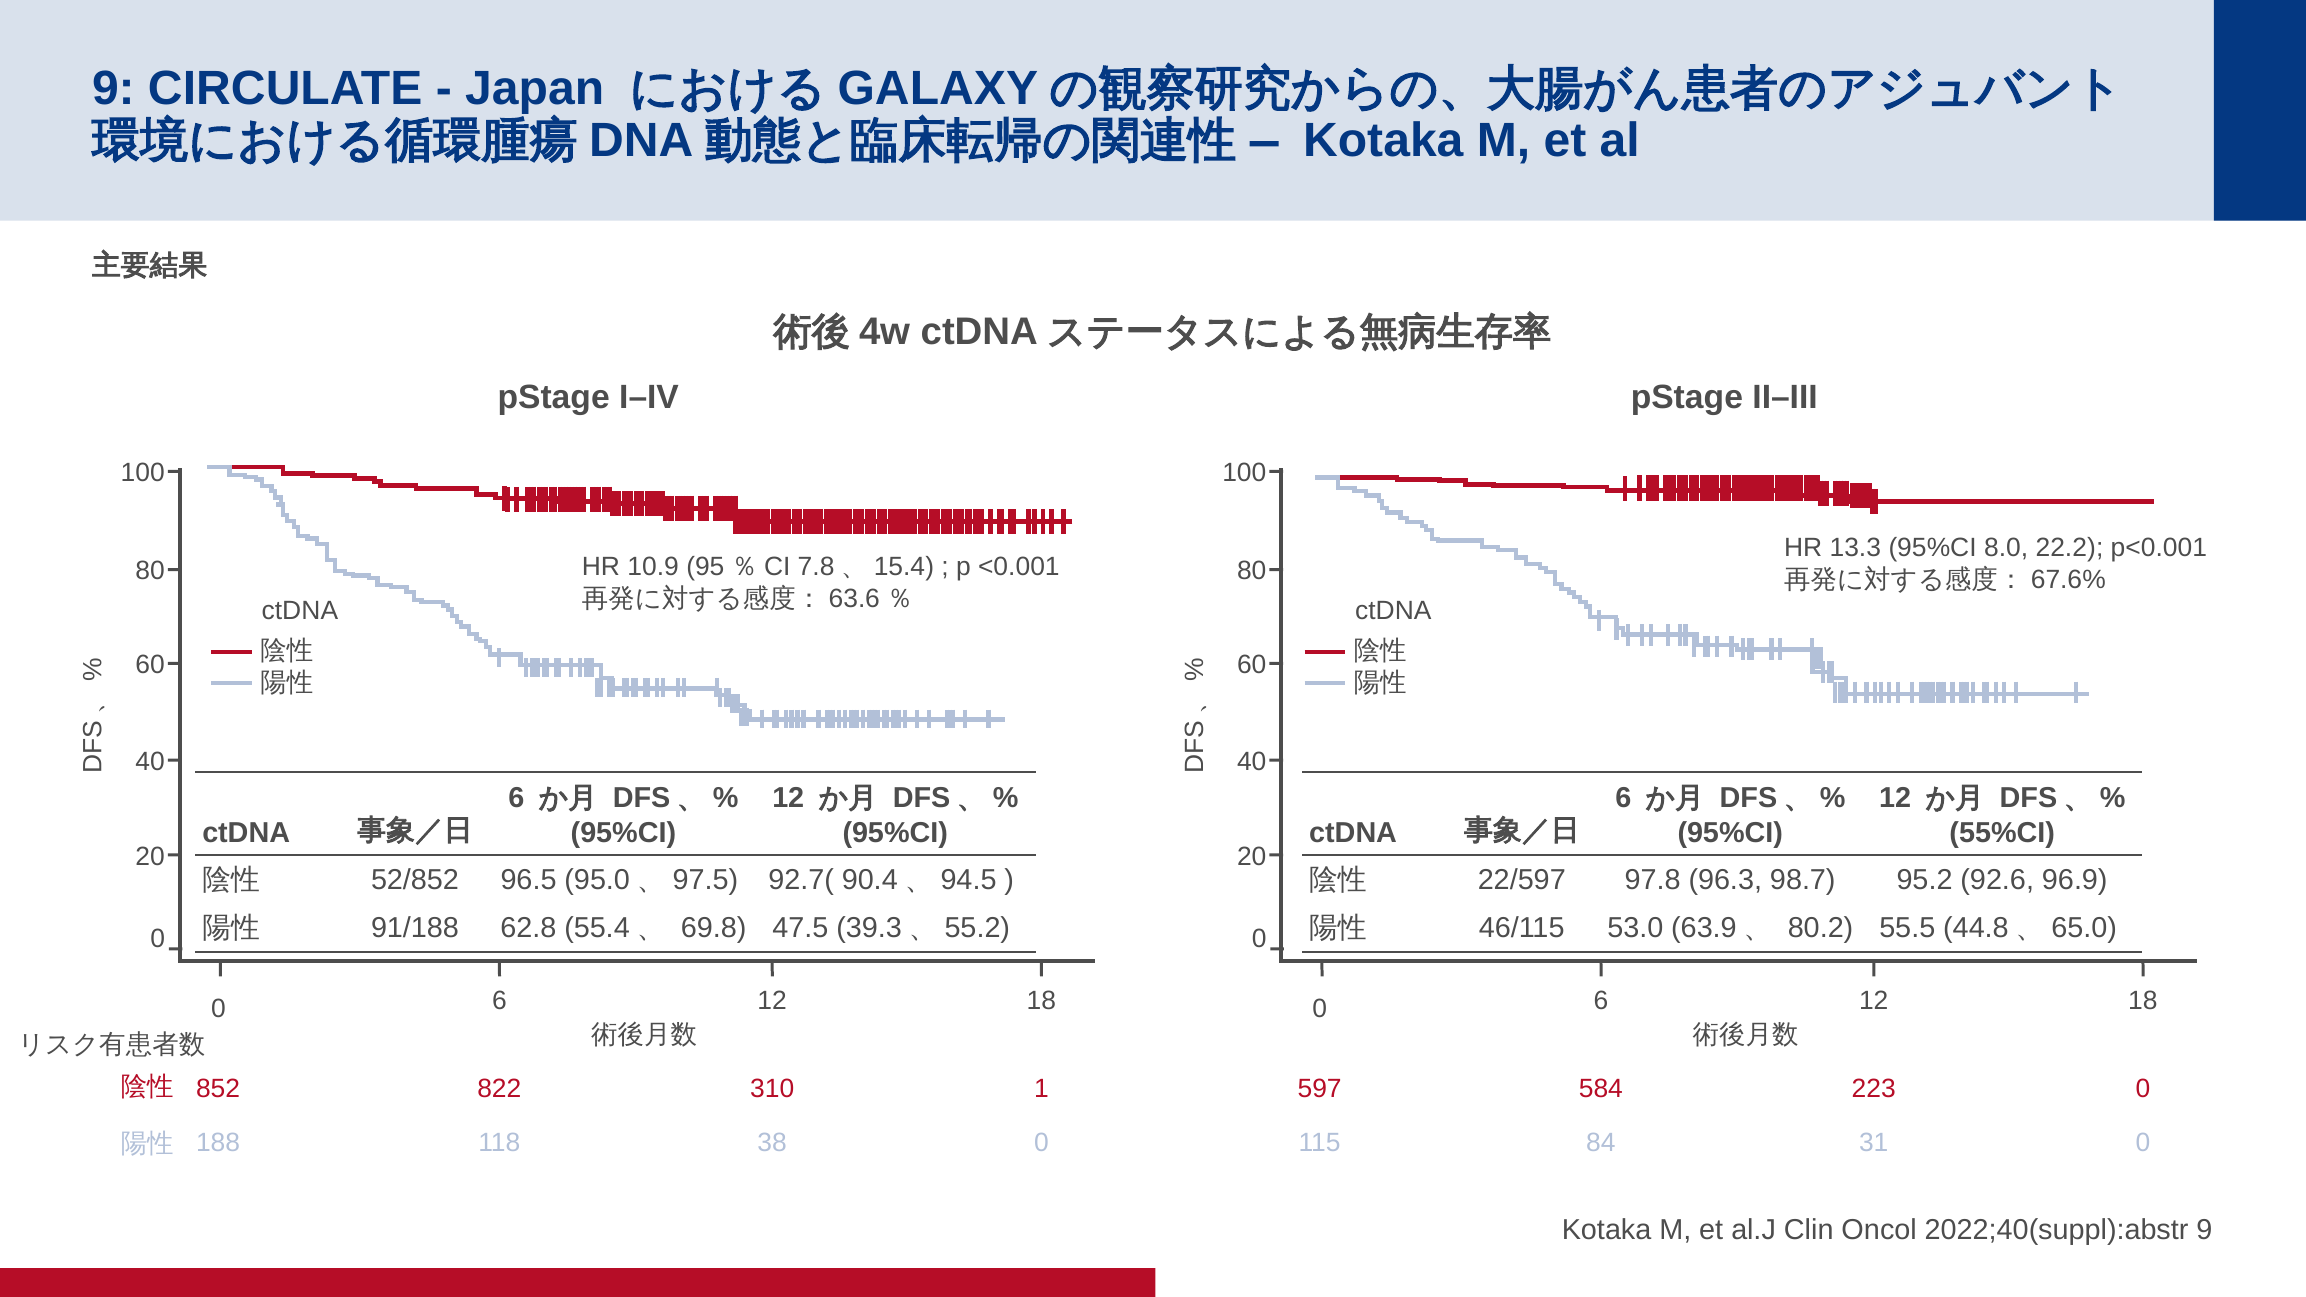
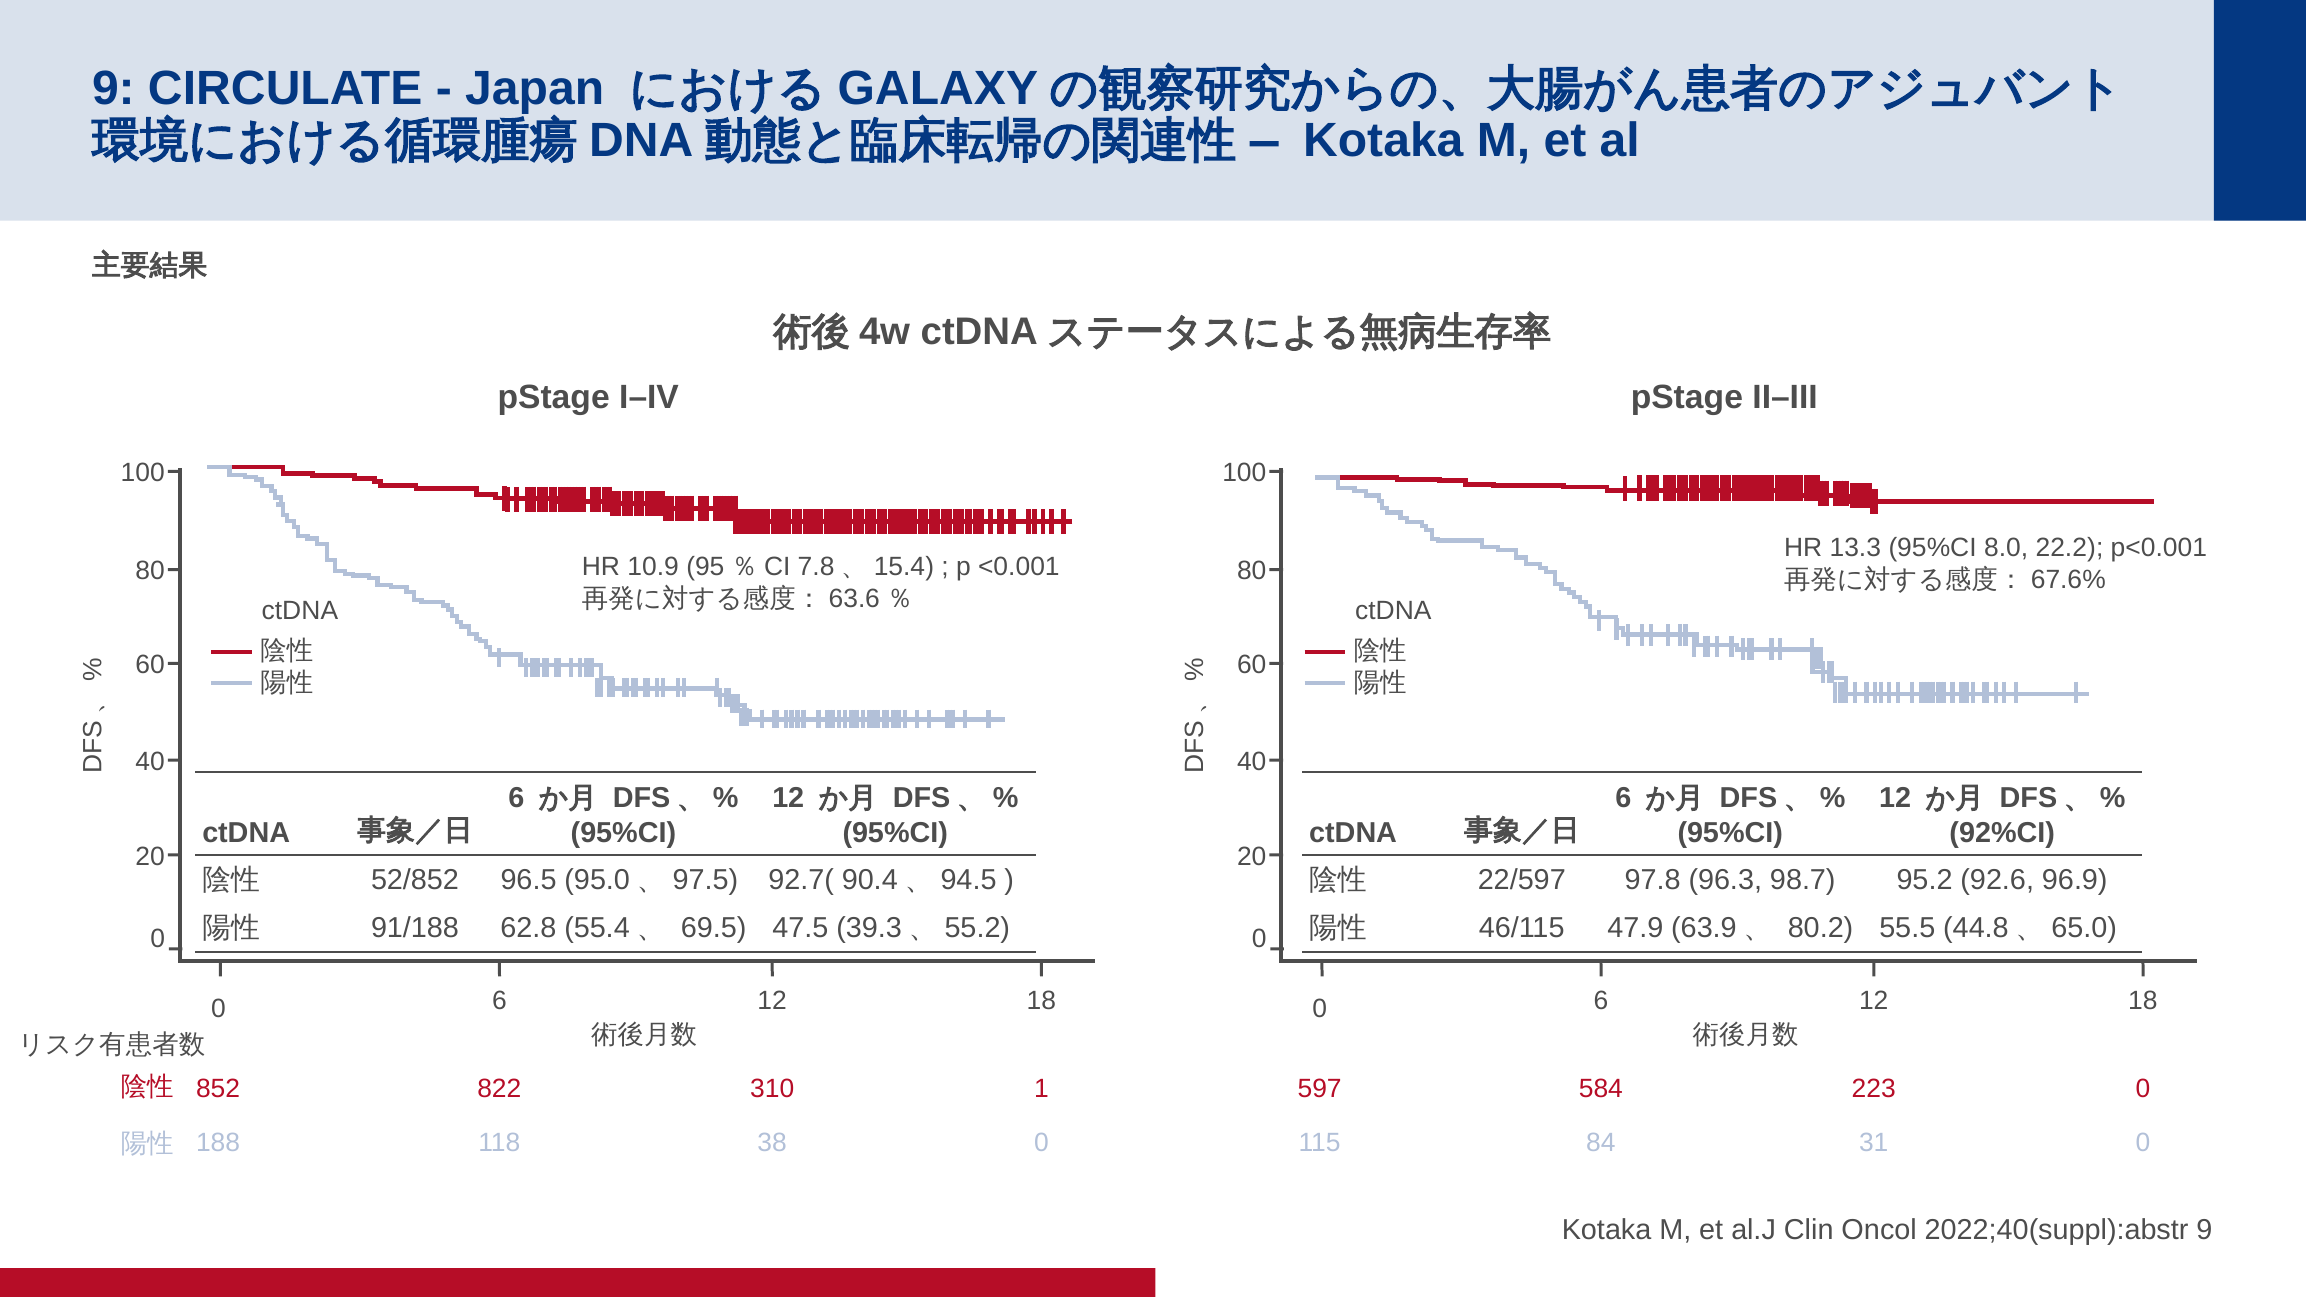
55%CI: 55%CI -> 92%CI (2002, 833)
69.8: 69.8 -> 69.5 (714, 928)
53.0: 53.0 -> 47.9 (1635, 928)
